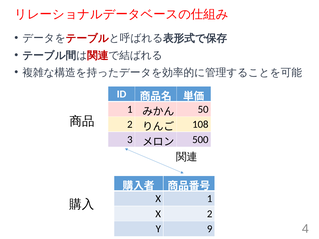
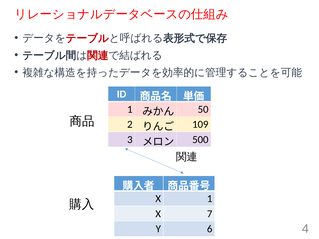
108: 108 -> 109 (200, 125)
X 2: 2 -> 7 (210, 214)
9: 9 -> 6 (210, 229)
